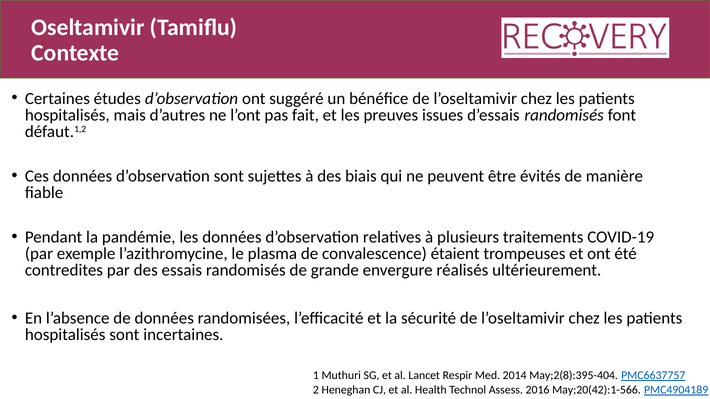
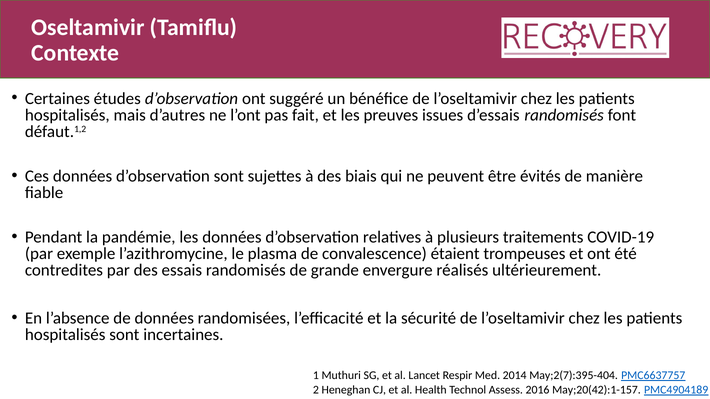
May;2(8):395-404: May;2(8):395-404 -> May;2(7):395-404 (574, 376)
May;20(42):1-566: May;20(42):1-566 -> May;20(42):1-157 (596, 390)
